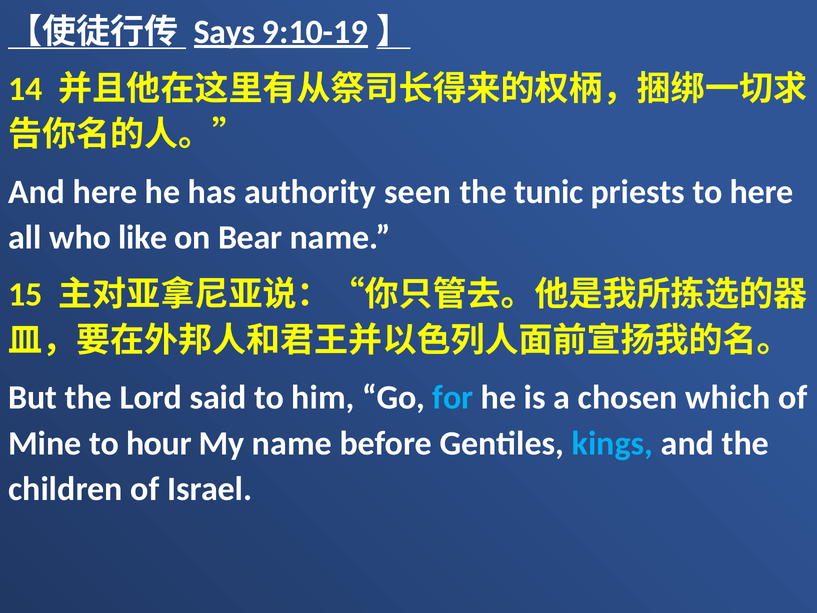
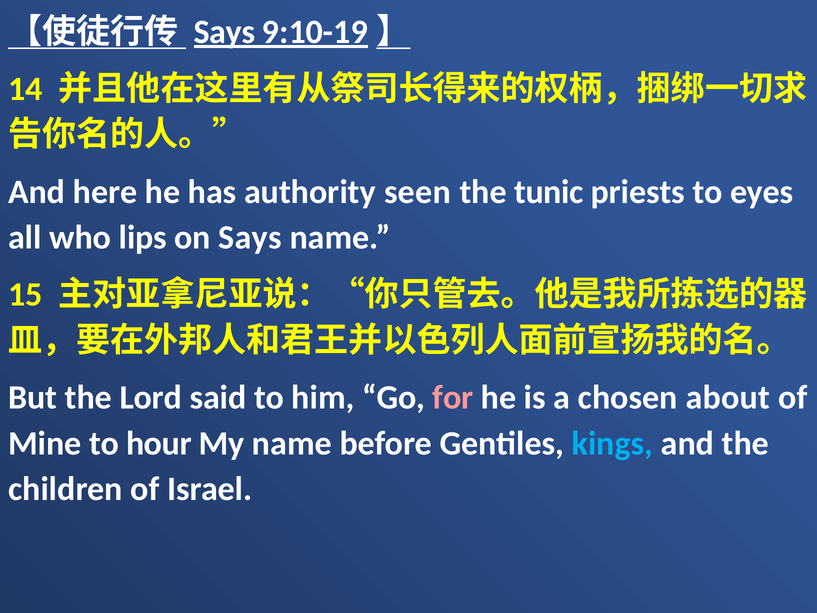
to here: here -> eyes (762, 192)
like: like -> lips (143, 237)
on Bear: Bear -> Says (250, 237)
for colour: light blue -> pink (453, 397)
which: which -> about (728, 397)
